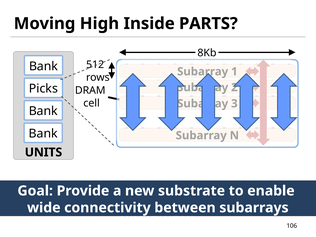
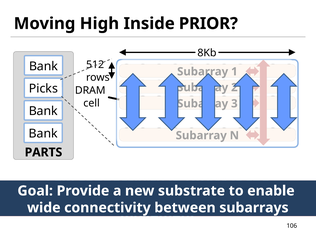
PARTS: PARTS -> PRIOR (208, 24)
UNITS: UNITS -> PARTS (43, 152)
